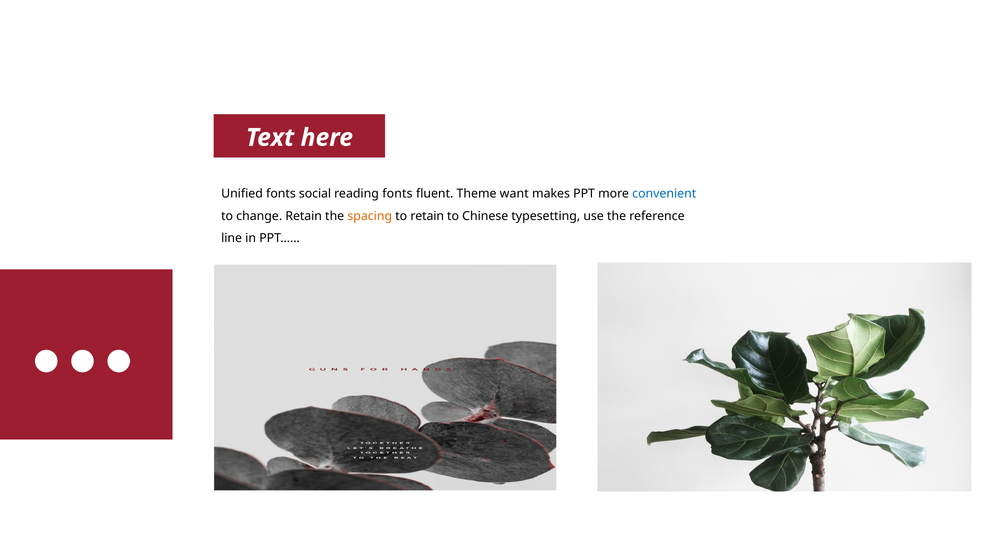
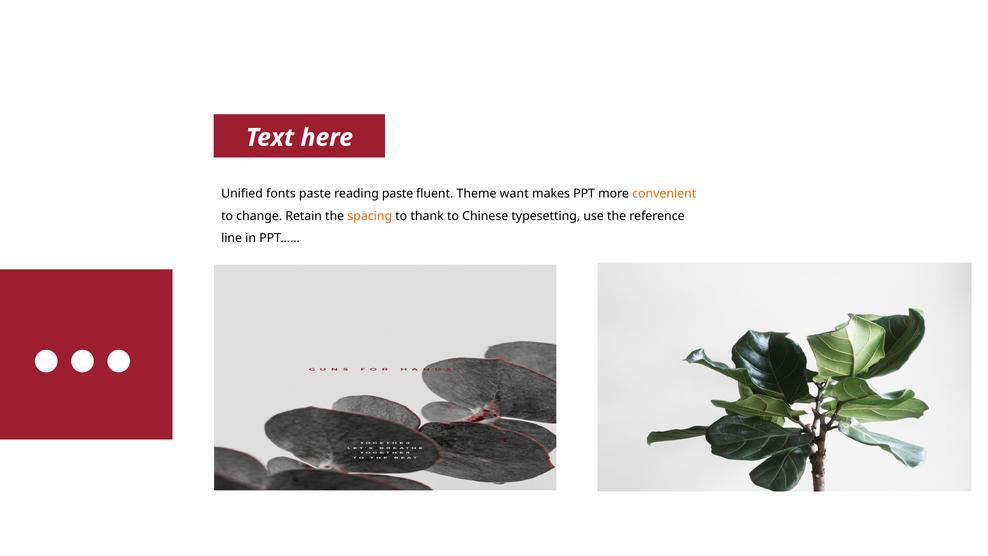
fonts social: social -> paste (315, 194)
reading fonts: fonts -> paste (398, 194)
convenient colour: blue -> orange (664, 194)
to retain: retain -> thank (427, 216)
